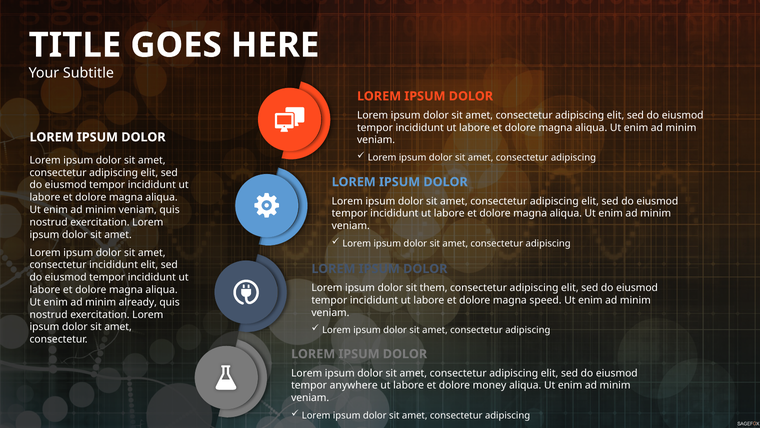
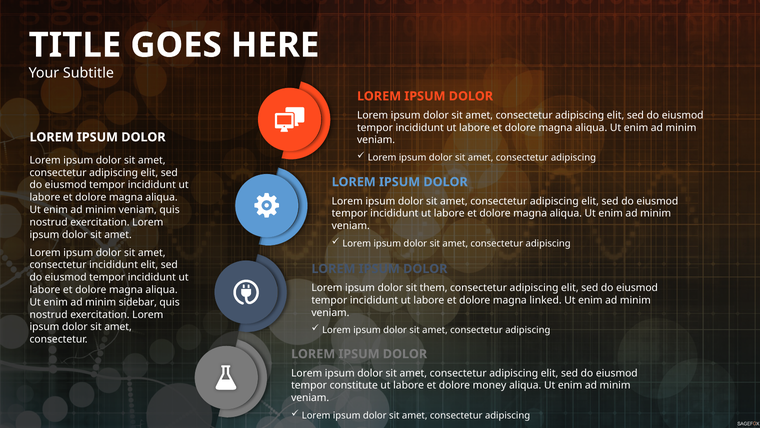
speed: speed -> linked (546, 300)
already: already -> sidebar (138, 302)
anywhere: anywhere -> constitute (354, 385)
